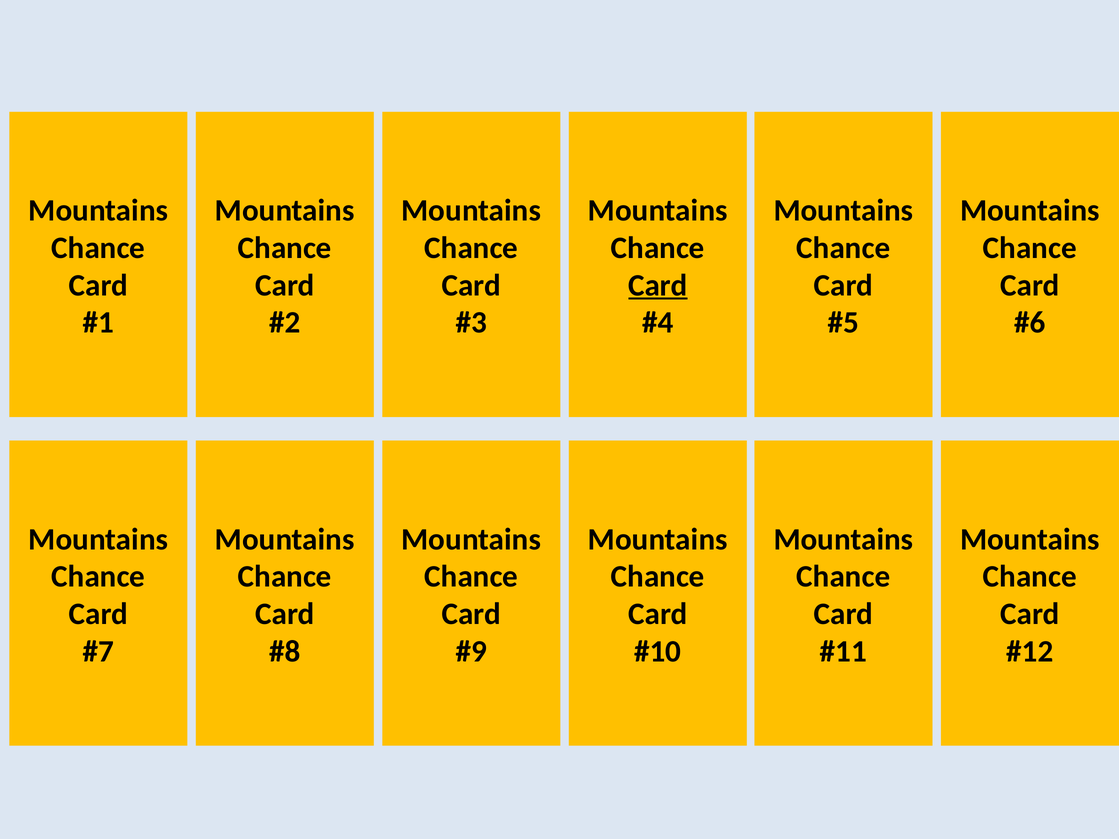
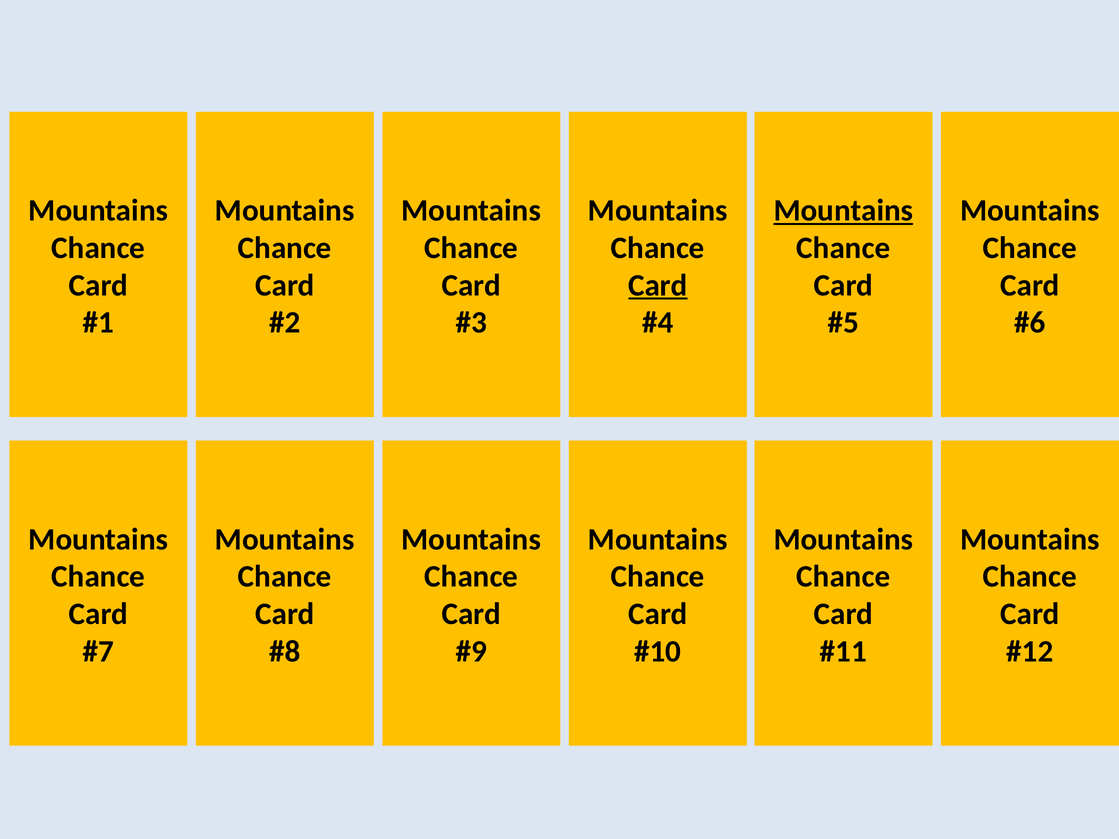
Mountains underline: none -> present (843, 211)
